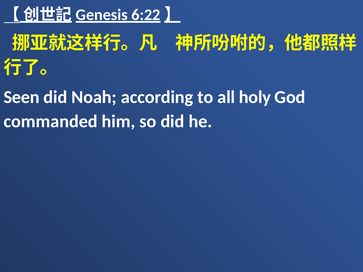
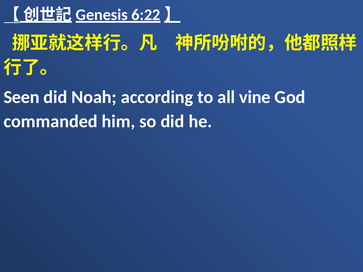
holy: holy -> vine (255, 97)
